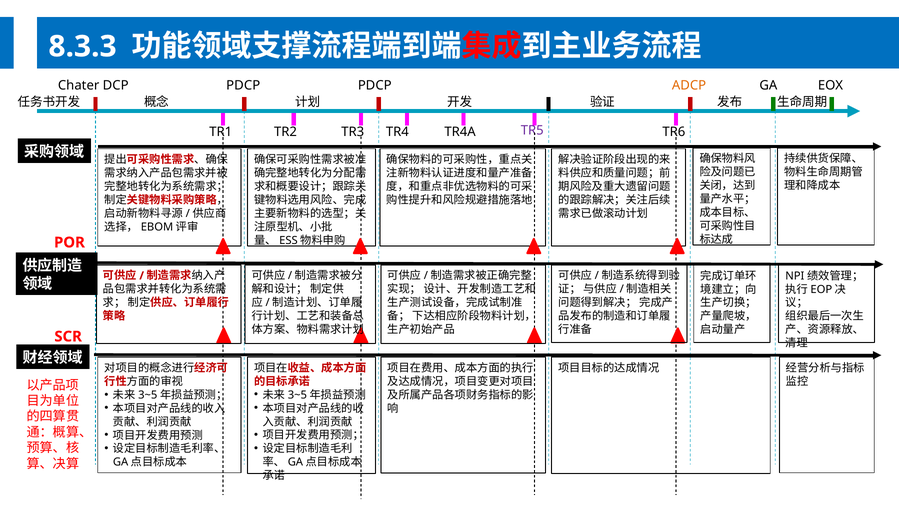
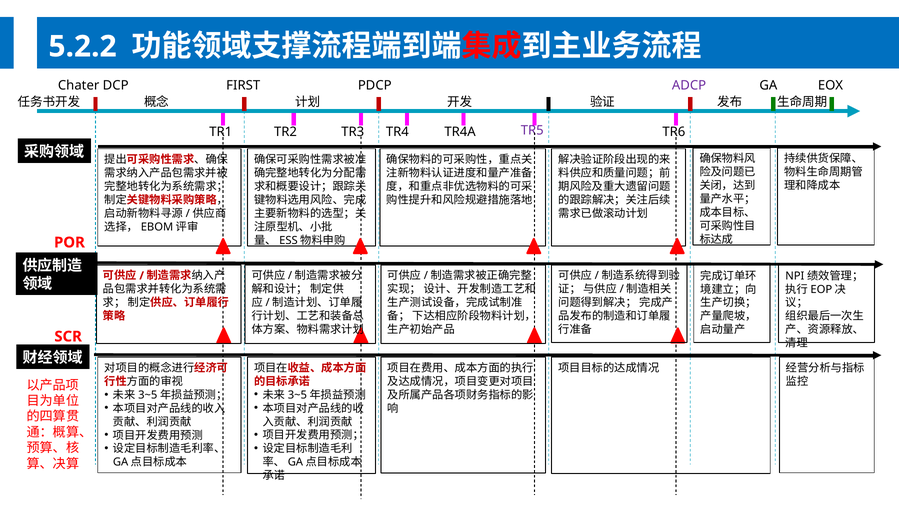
8.3.3: 8.3.3 -> 5.2.2 (83, 47)
DCP PDCP: PDCP -> FIRST (243, 86)
ADCP colour: orange -> purple (689, 86)
